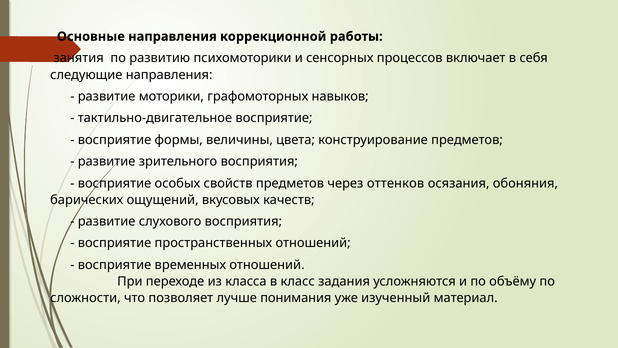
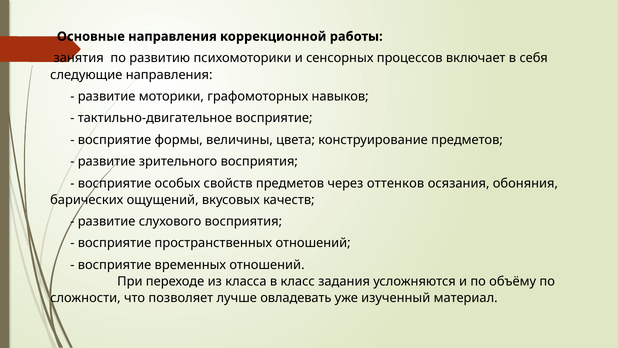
понимания: понимания -> овладевать (296, 298)
